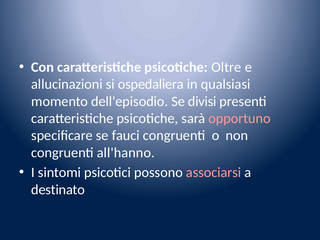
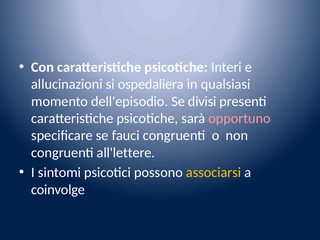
Oltre: Oltre -> Interi (226, 67)
all'hanno: all'hanno -> all'lettere (126, 153)
associarsi colour: pink -> yellow (214, 172)
destinato: destinato -> coinvolge (58, 190)
